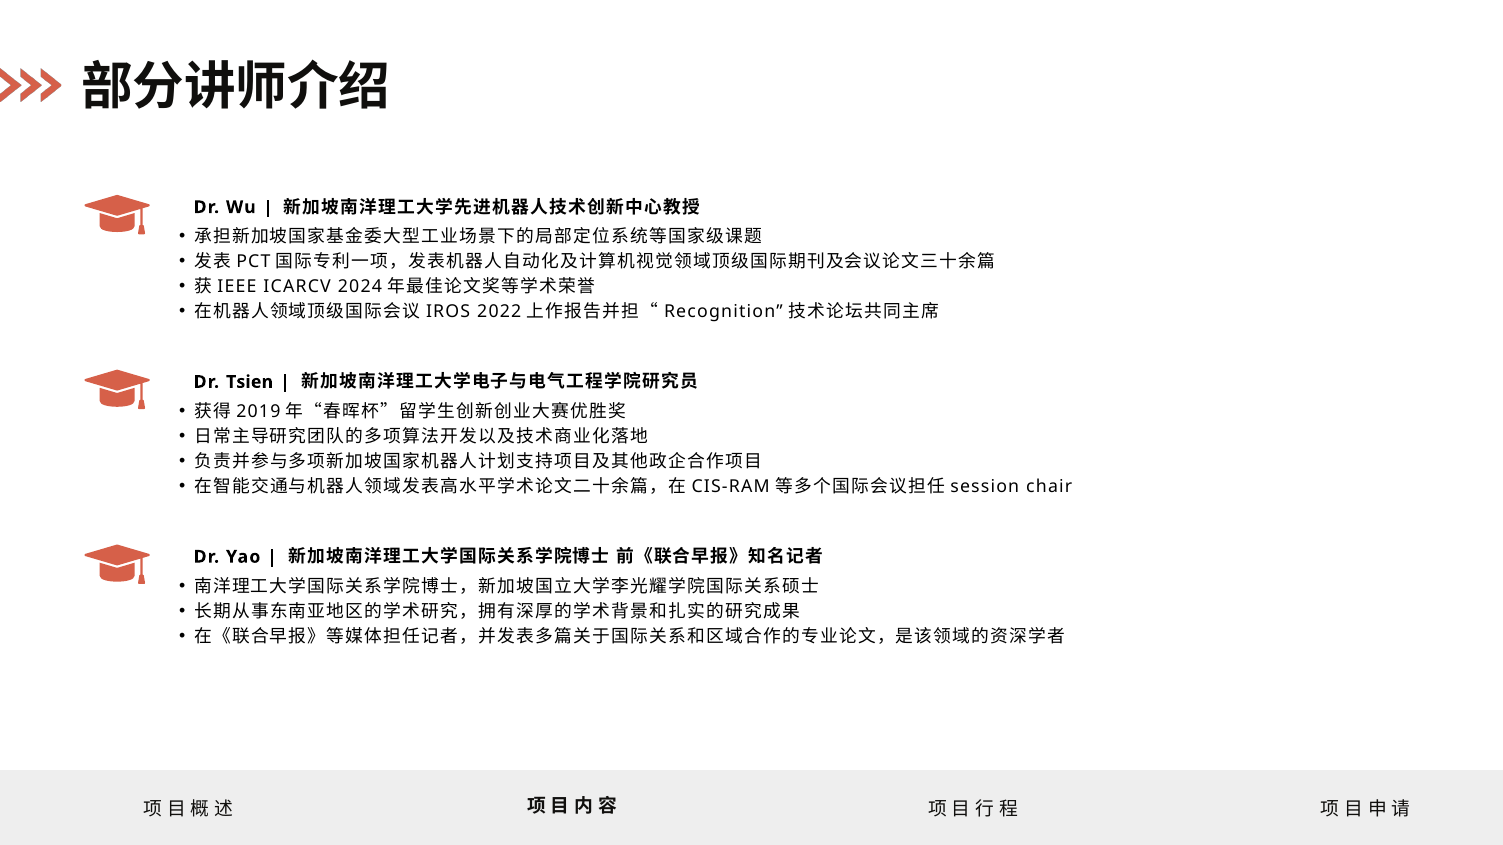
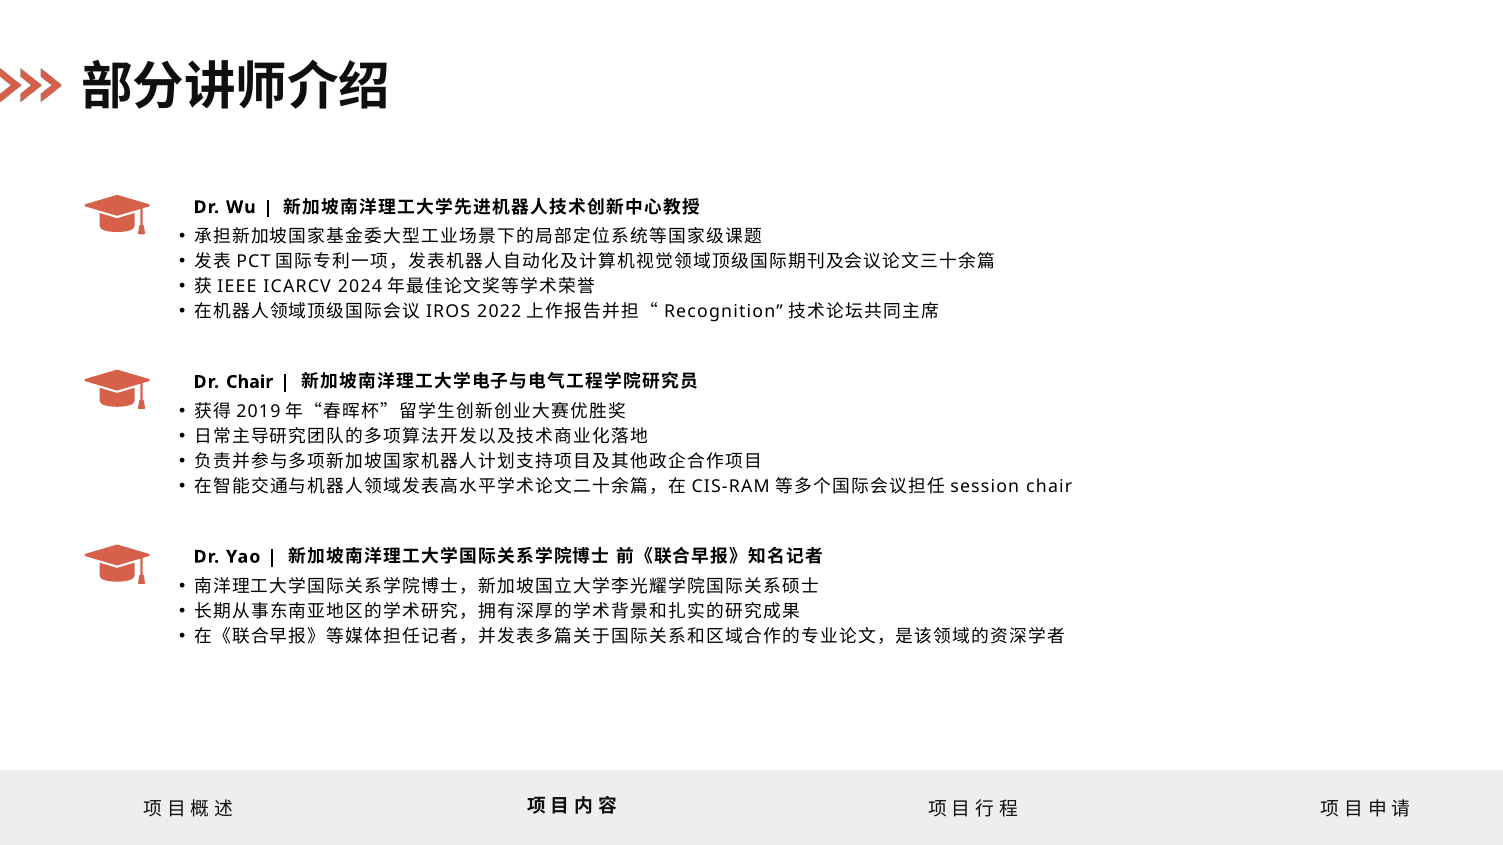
Dr Tsien: Tsien -> Chair (250, 382)
